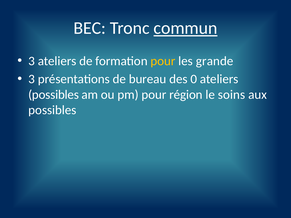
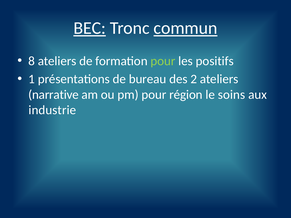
BEC underline: none -> present (90, 28)
3: 3 -> 8 (32, 61)
pour colour: yellow -> light green (163, 61)
grande: grande -> positifs (215, 61)
3: 3 -> 1 (32, 79)
0: 0 -> 2 (194, 79)
possibles: possibles -> narrative (54, 95)
possibles: possibles -> industrie (52, 110)
